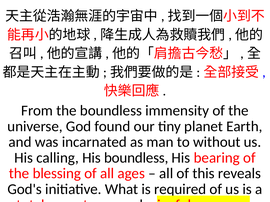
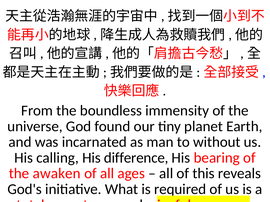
His boundless: boundless -> difference (136, 158)
blessing: blessing -> awaken (57, 174)
